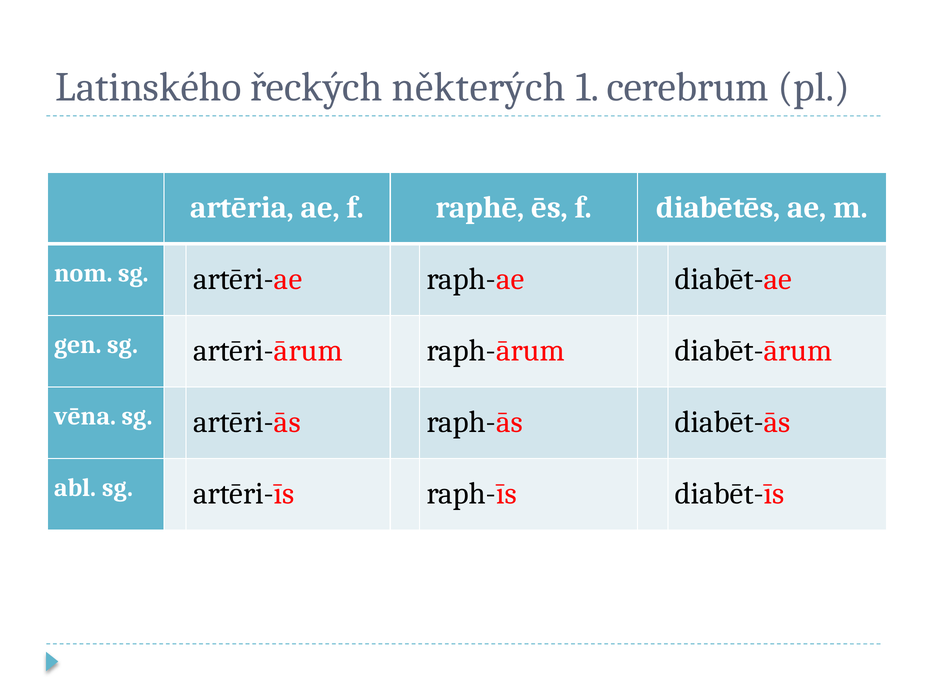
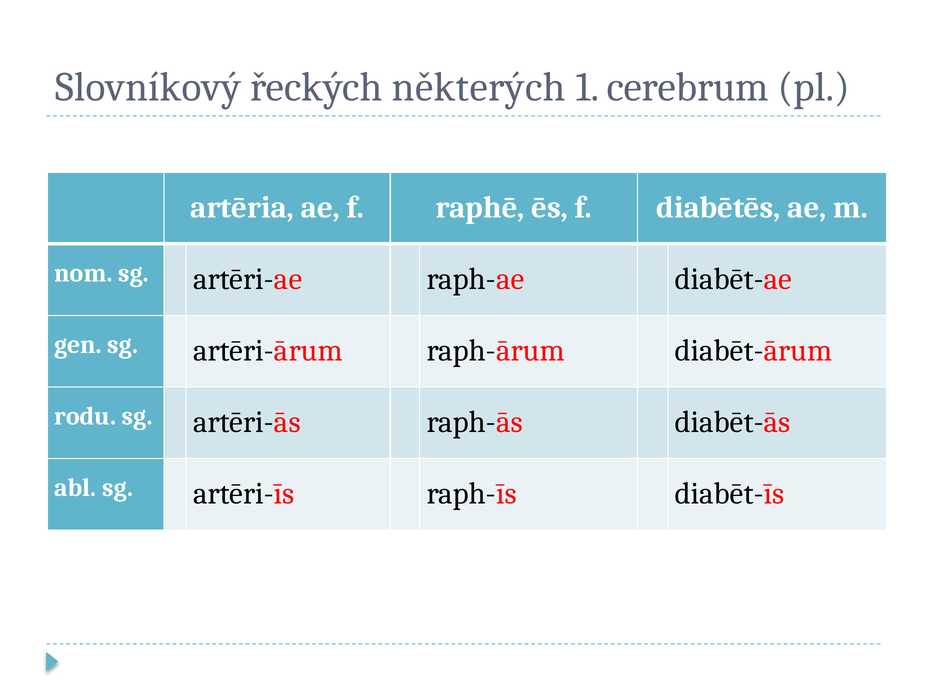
Latinského: Latinského -> Slovníkový (148, 87)
vēna: vēna -> rodu (85, 416)
